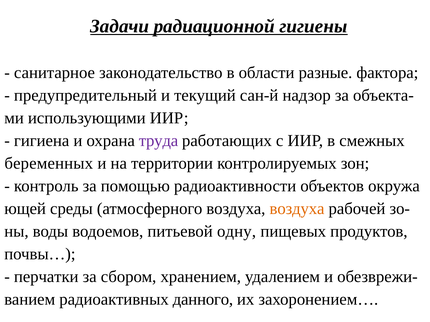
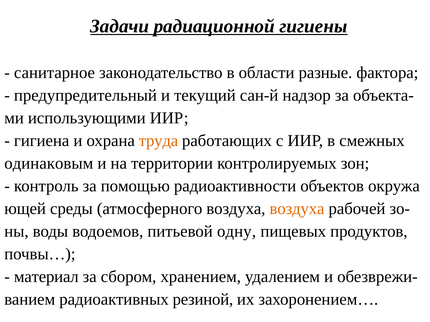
труда colour: purple -> orange (159, 141)
беременных: беременных -> одинаковым (49, 164)
перчатки: перчатки -> материал (46, 277)
данного: данного -> резиной (203, 300)
